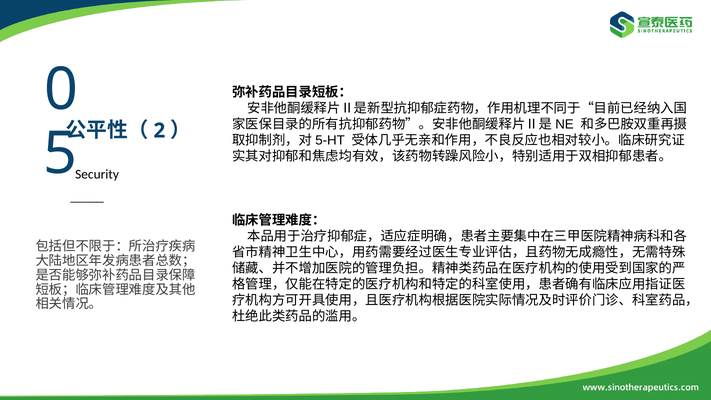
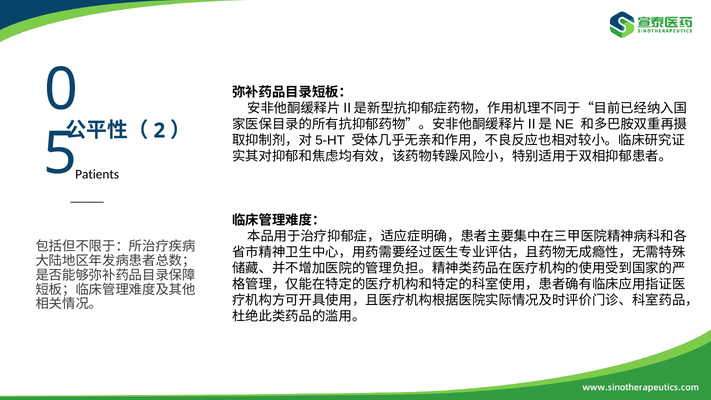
Security: Security -> Patients (97, 174)
